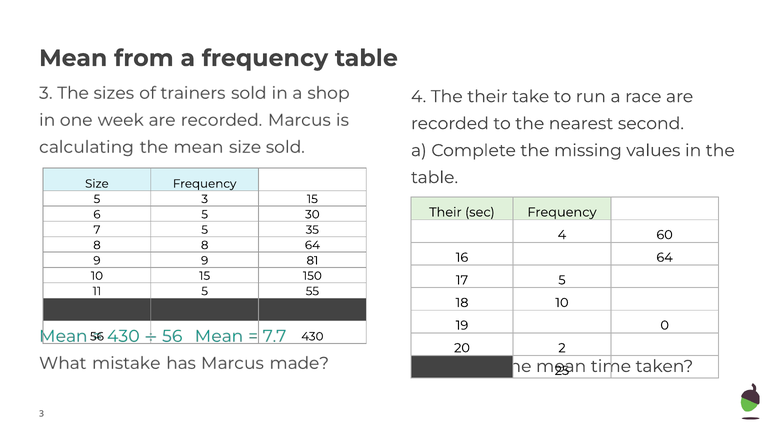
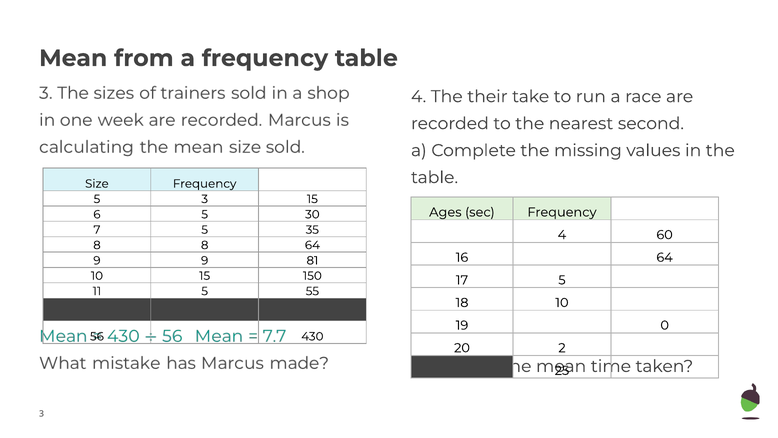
Their: Their -> Ages (445, 212)
